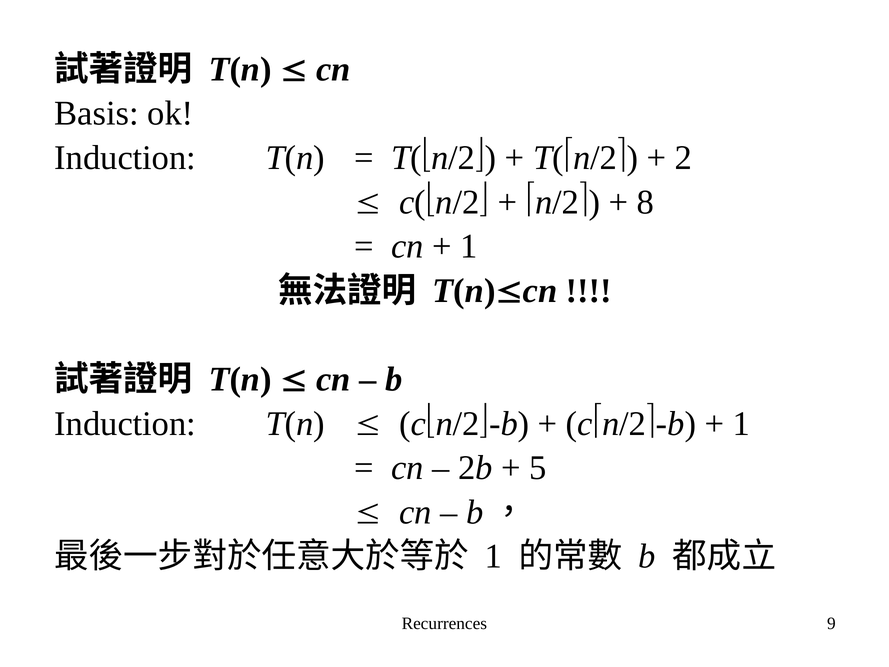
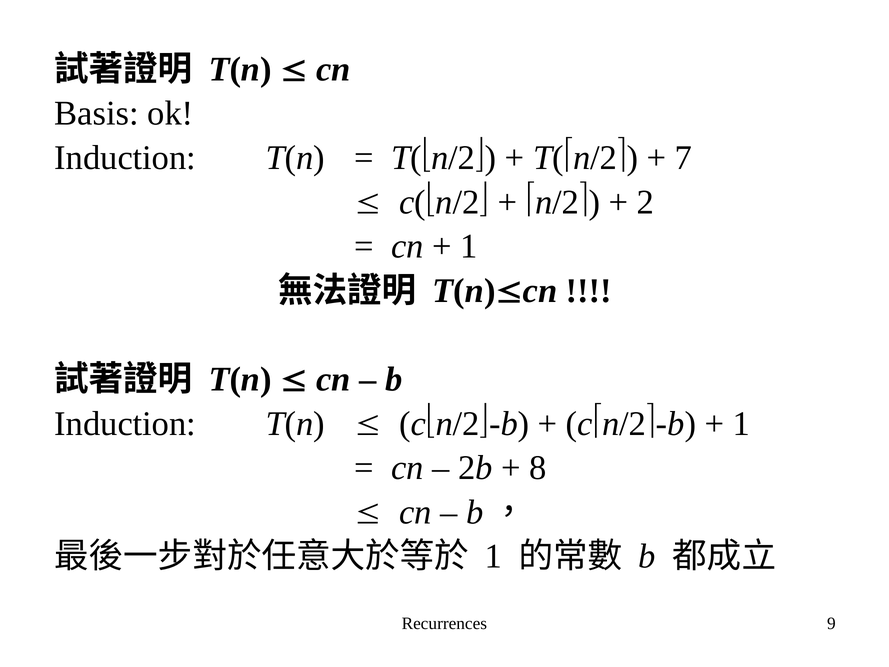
2: 2 -> 7 (684, 158)
8: 8 -> 2 (646, 202)
5: 5 -> 8 (538, 468)
